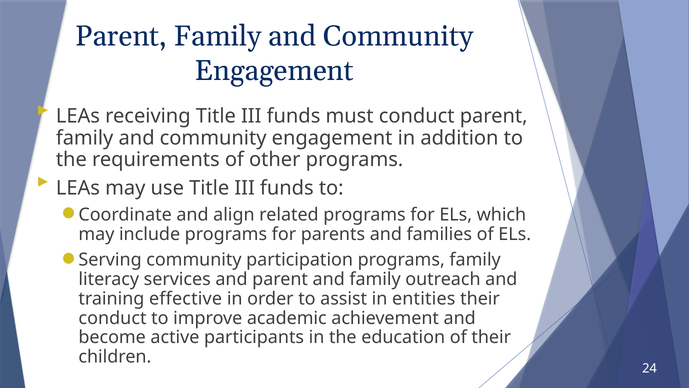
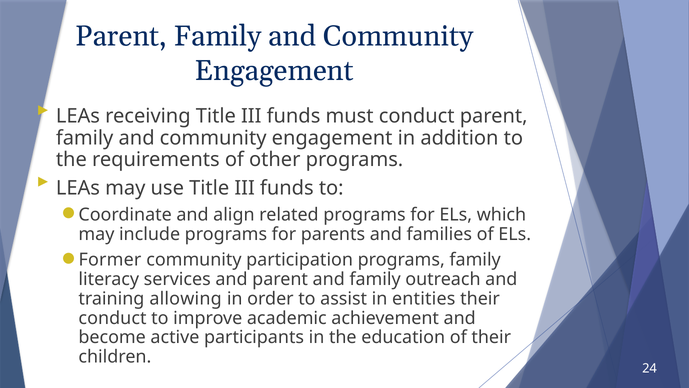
Serving: Serving -> Former (110, 260)
effective: effective -> allowing (186, 298)
